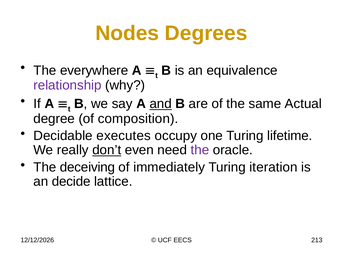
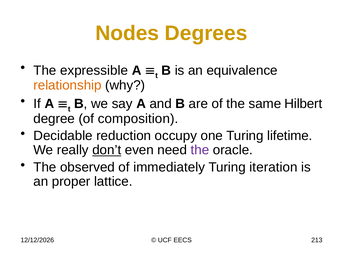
everywhere: everywhere -> expressible (94, 70)
relationship colour: purple -> orange (67, 85)
and underline: present -> none (161, 104)
Actual: Actual -> Hilbert (303, 104)
executes: executes -> reduction (124, 136)
deceiving: deceiving -> observed (87, 167)
decide: decide -> proper (71, 182)
